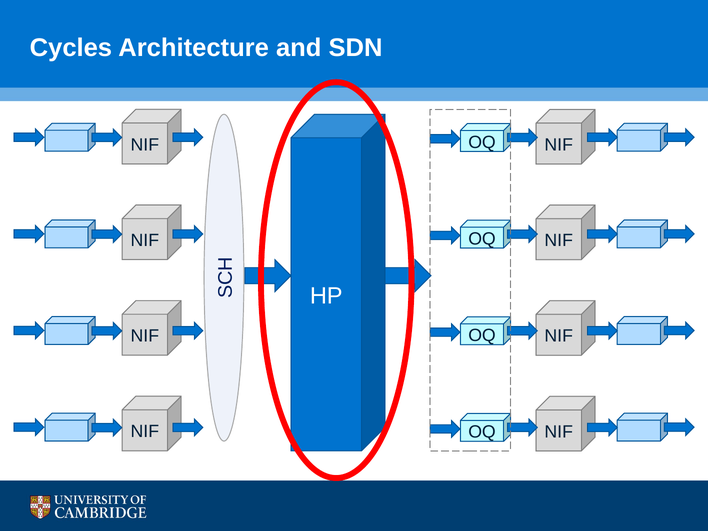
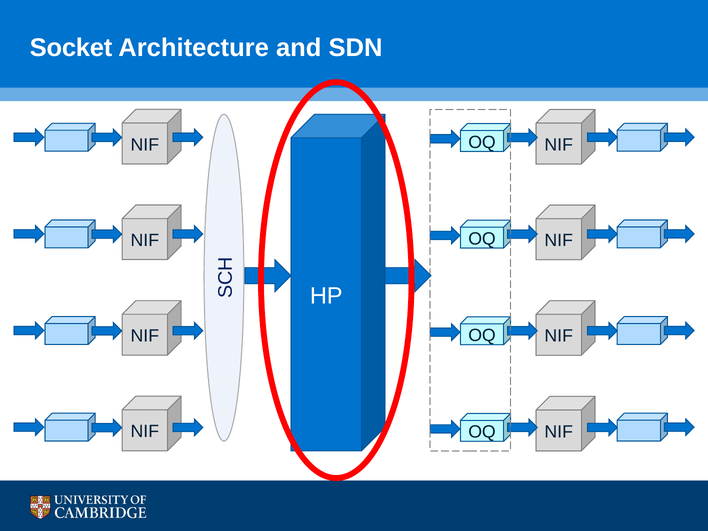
Cycles: Cycles -> Socket (71, 48)
